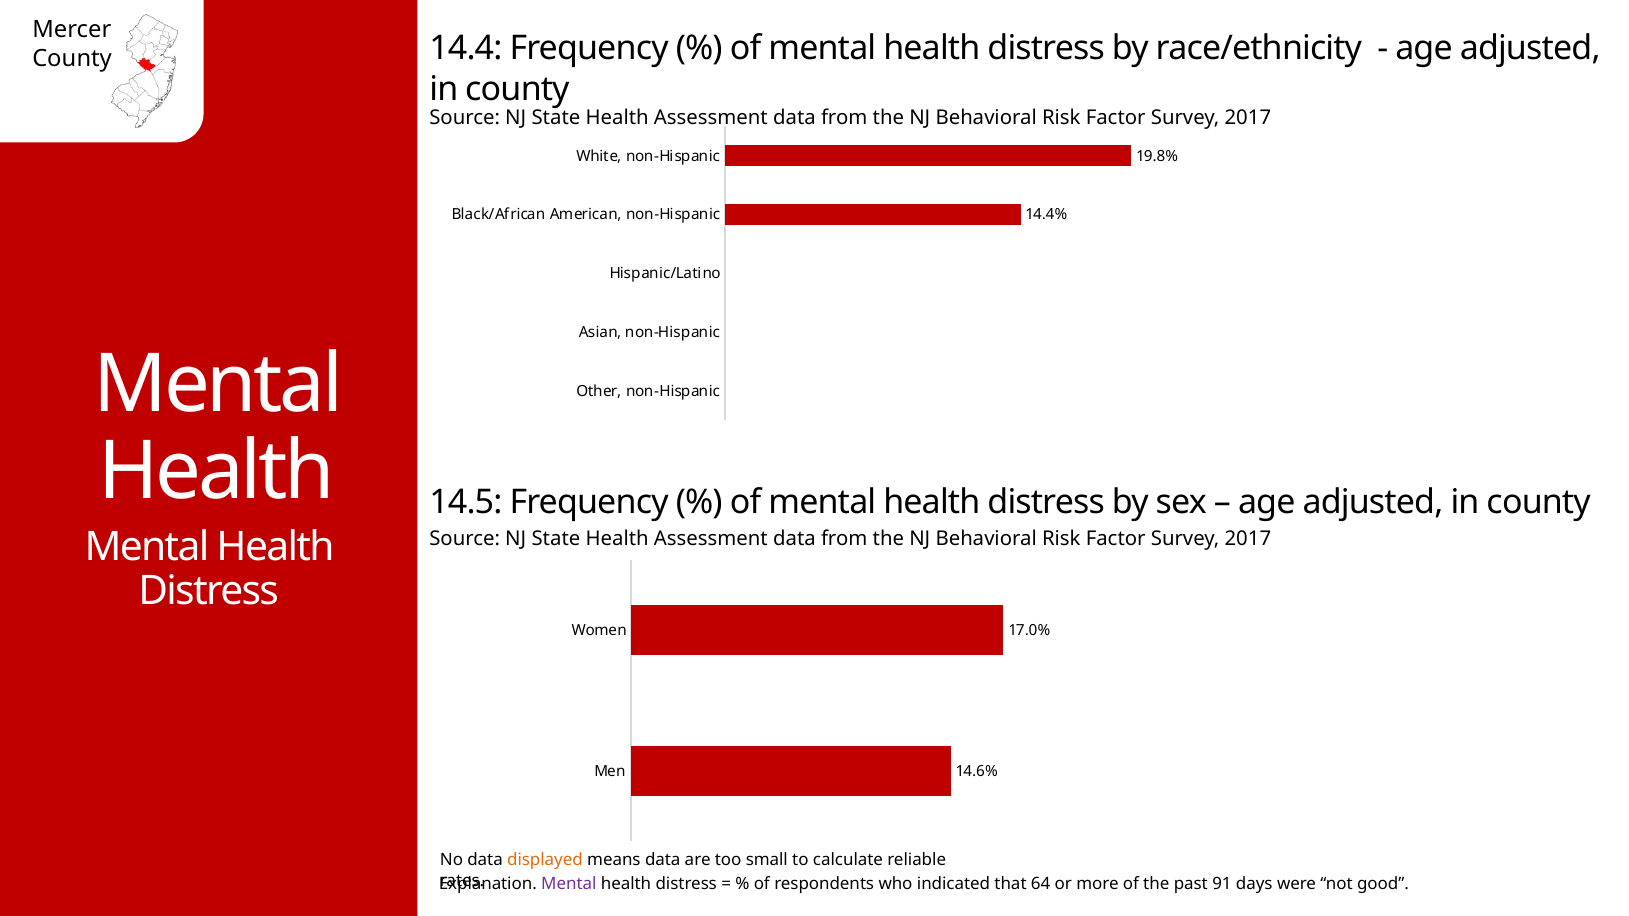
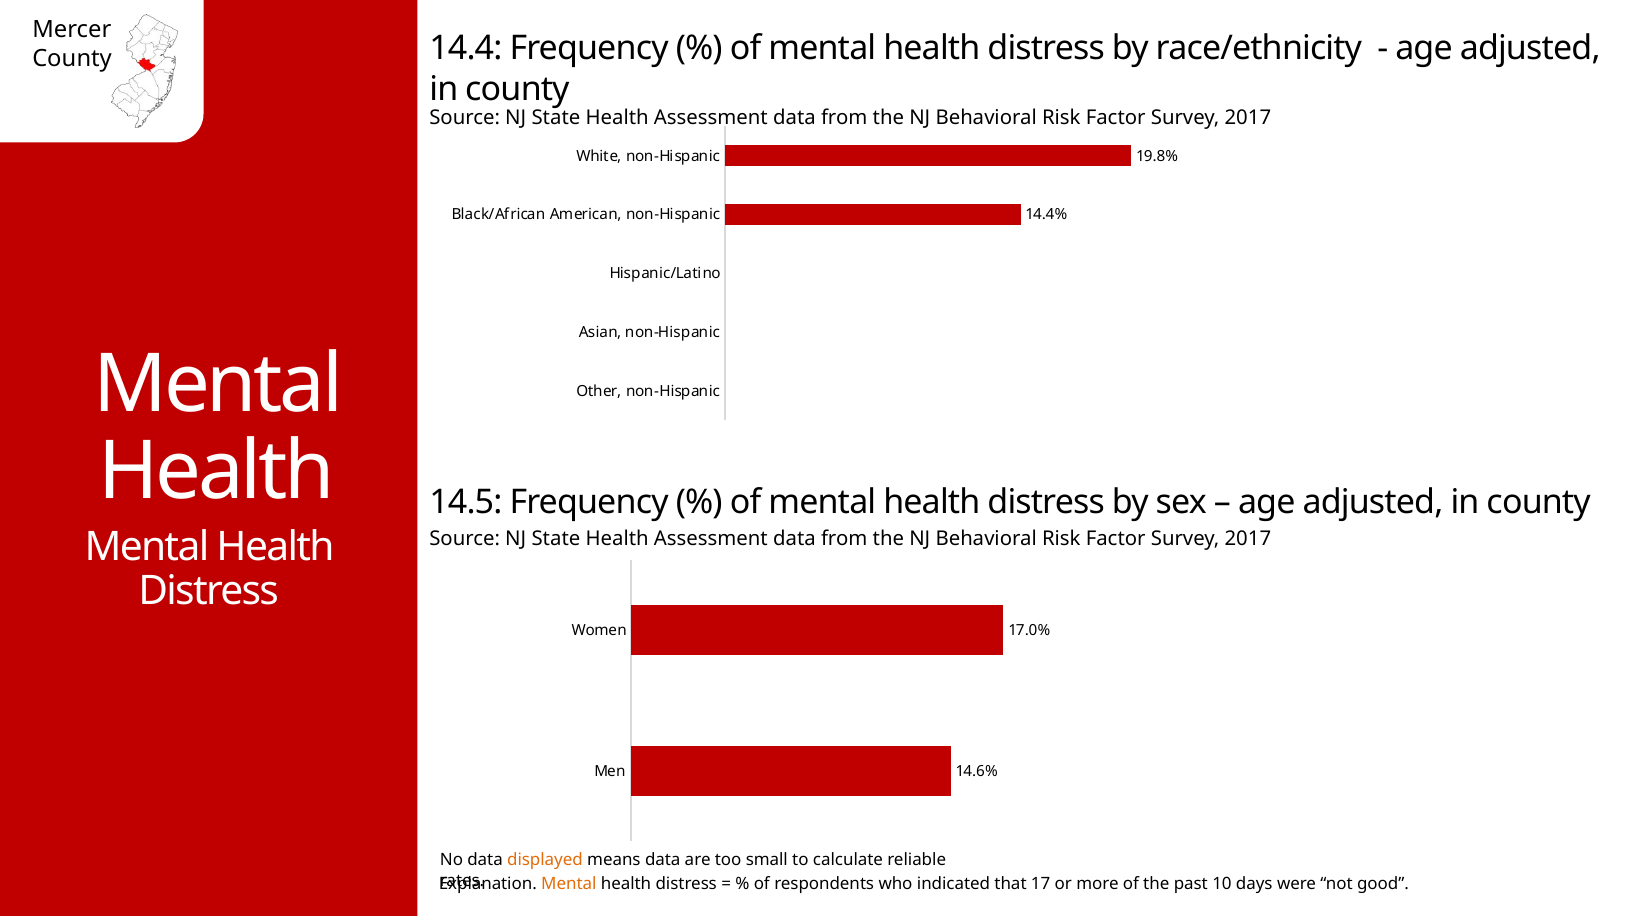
Mental colour: purple -> orange (569, 884)
64: 64 -> 17 (1041, 884)
91: 91 -> 10 (1222, 884)
